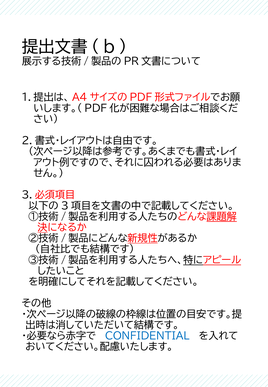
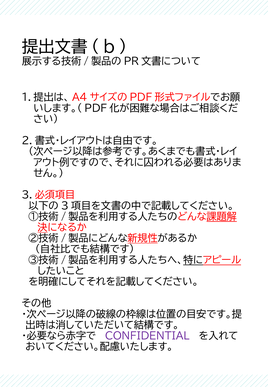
CONFIDENTIAL colour: blue -> purple (147, 336)
